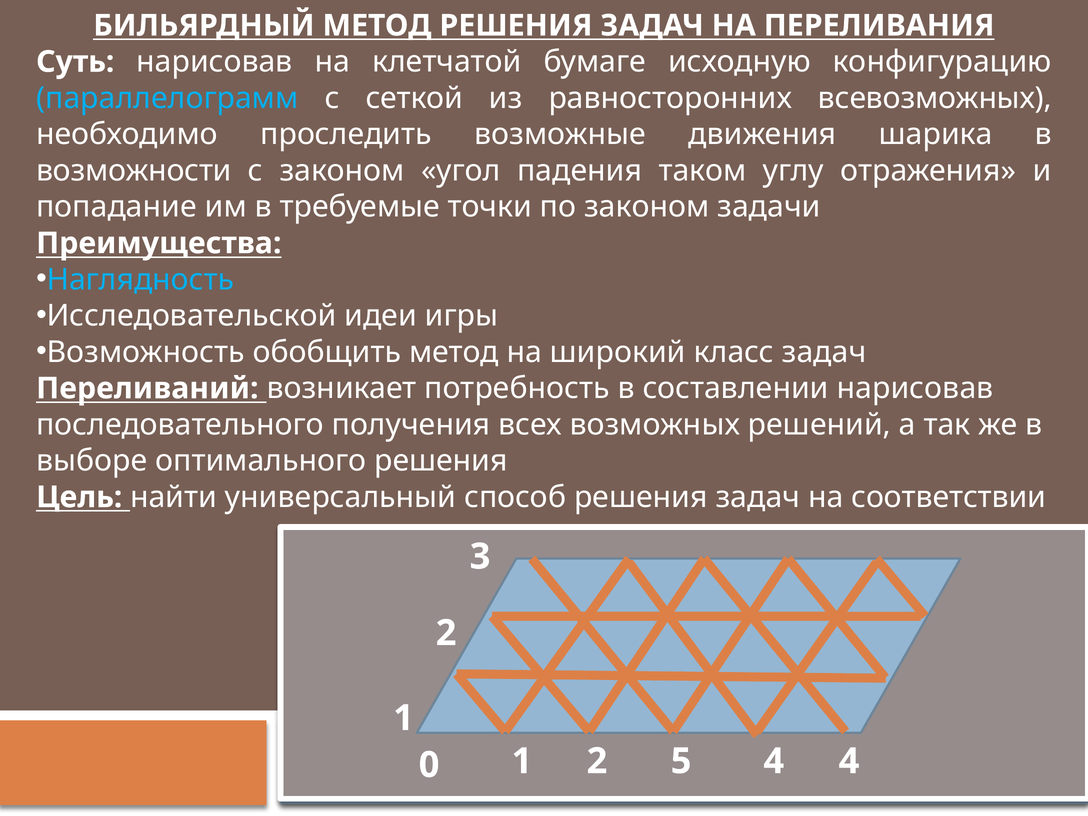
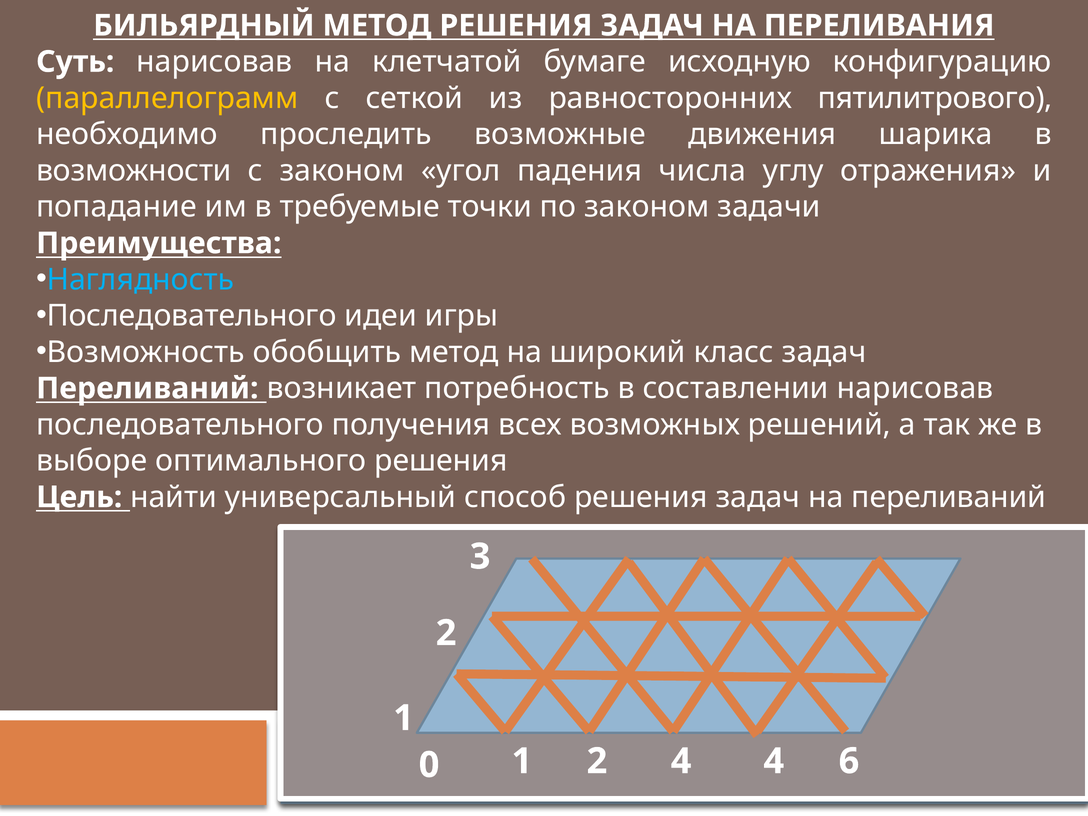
параллелограмм colour: light blue -> yellow (167, 98)
всевозможных: всевозможных -> пятилитрового (935, 98)
таком: таком -> числа (702, 171)
Исследовательской: Исследовательской -> Последовательного (192, 316)
на соответствии: соответствии -> переливаний (949, 497)
2 5: 5 -> 4 (681, 761)
0 4: 4 -> 6 (849, 761)
